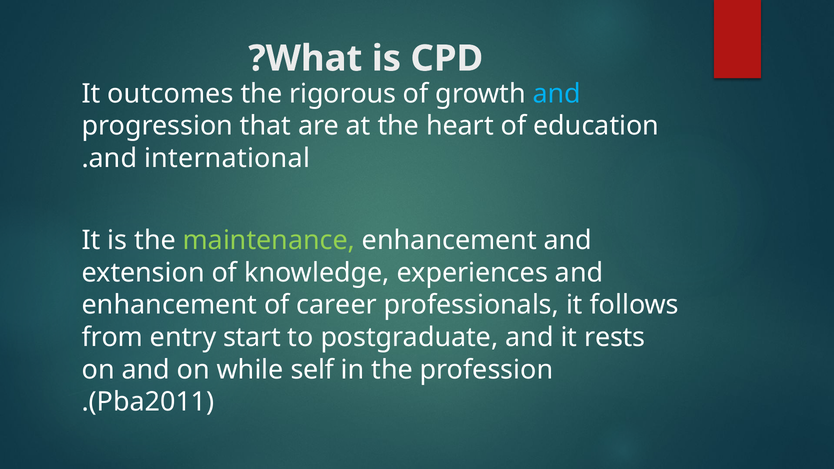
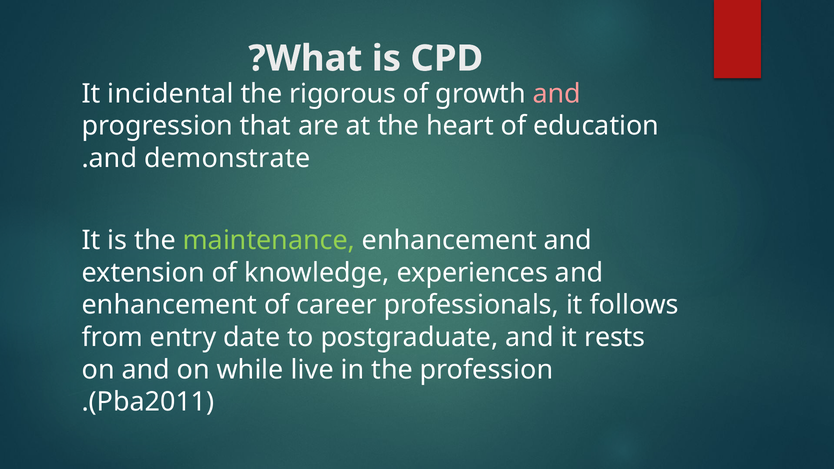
outcomes: outcomes -> incidental (171, 94)
and colour: light blue -> pink (557, 94)
international: international -> demonstrate (227, 158)
start: start -> date (252, 337)
self: self -> live (312, 370)
